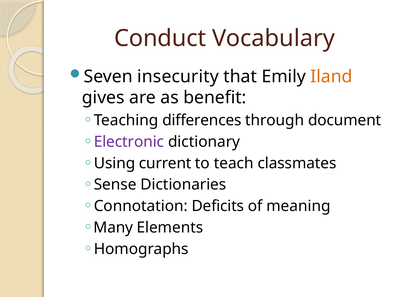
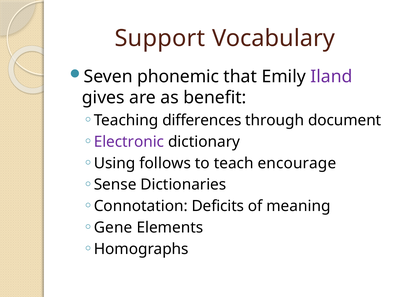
Conduct: Conduct -> Support (160, 38)
insecurity: insecurity -> phonemic (178, 76)
Iland colour: orange -> purple (331, 76)
current: current -> follows (165, 163)
classmates: classmates -> encourage (297, 163)
Many: Many -> Gene (113, 228)
